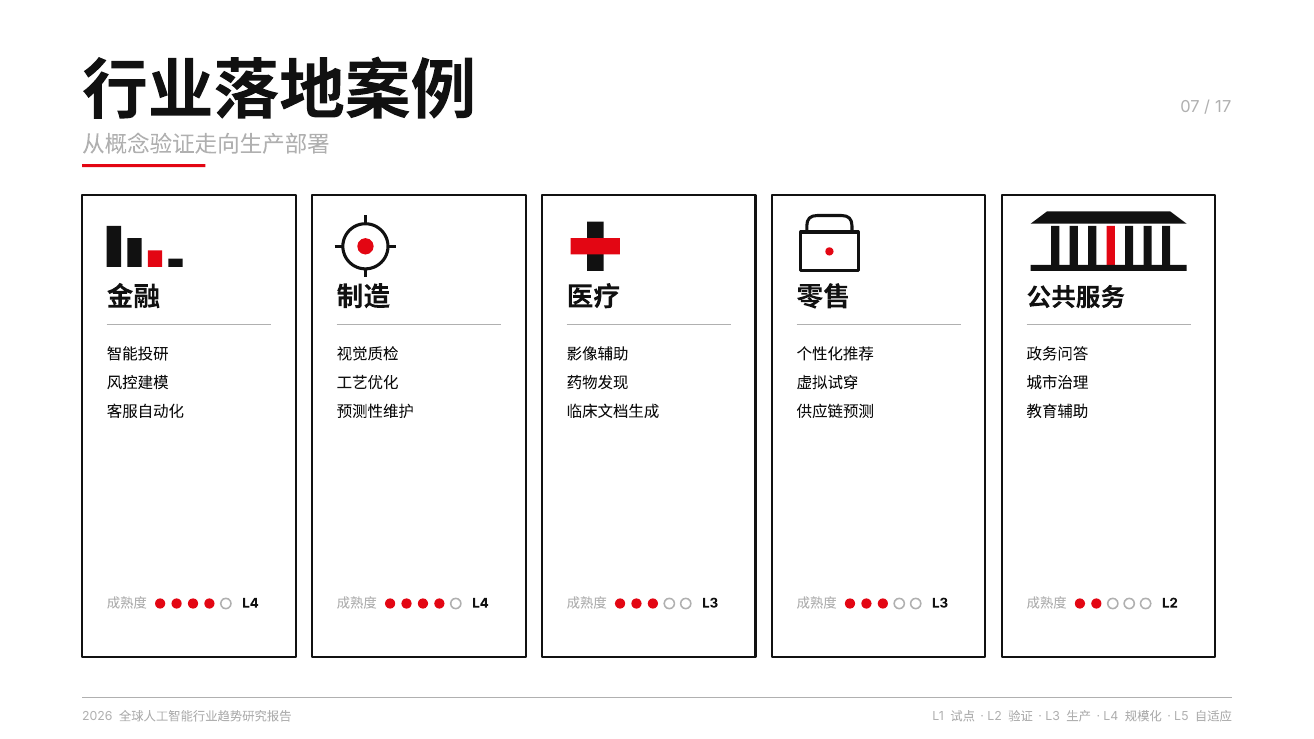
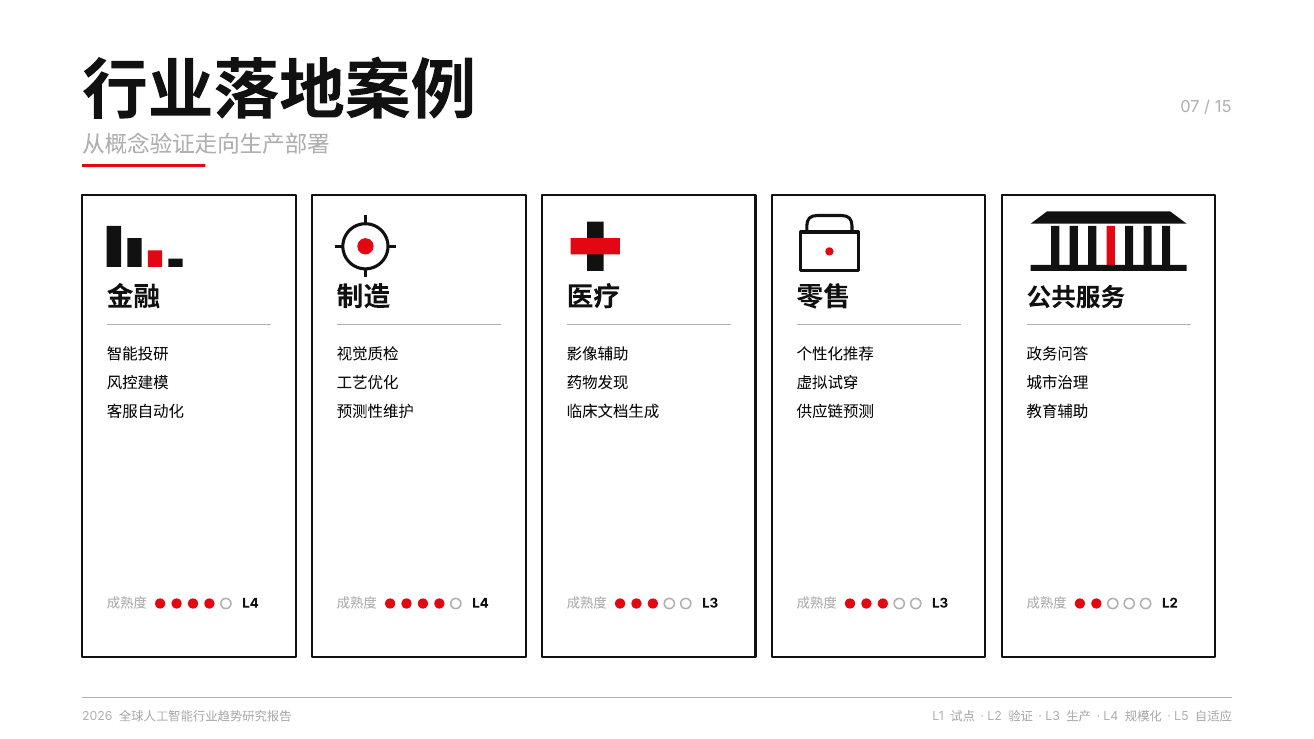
17: 17 -> 15 (1223, 107)
